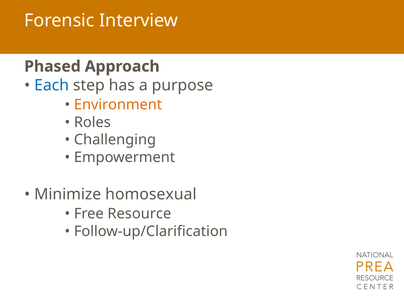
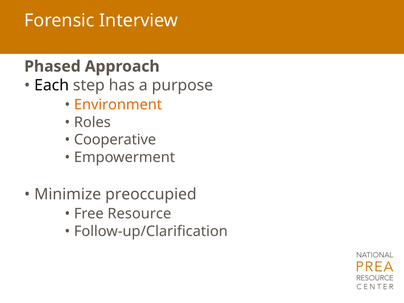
Each colour: blue -> black (52, 85)
Challenging: Challenging -> Cooperative (115, 140)
homosexual: homosexual -> preoccupied (151, 194)
